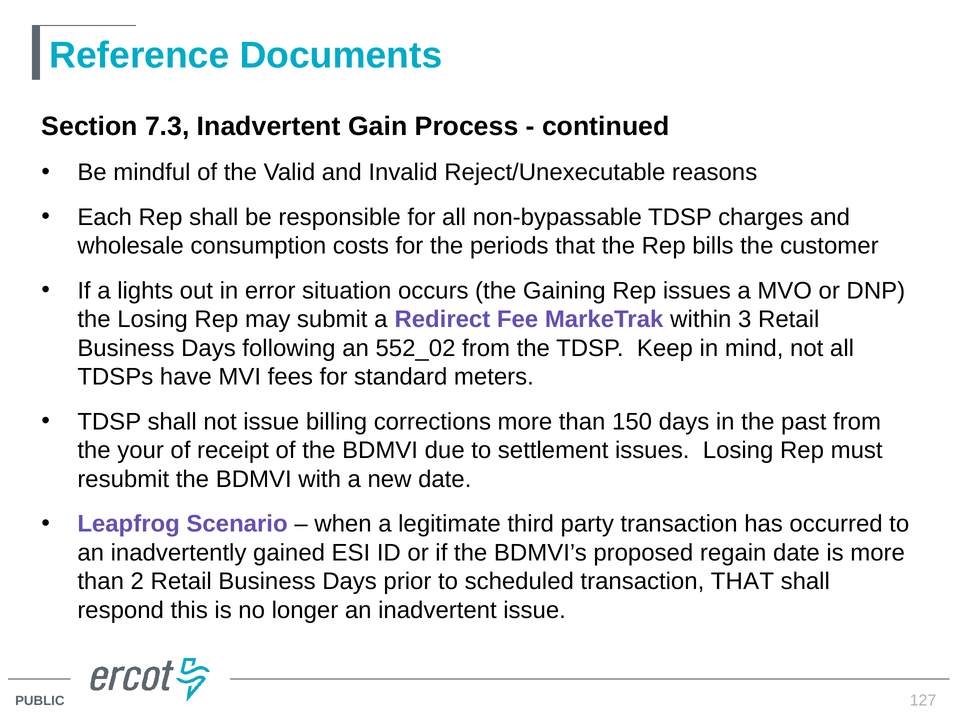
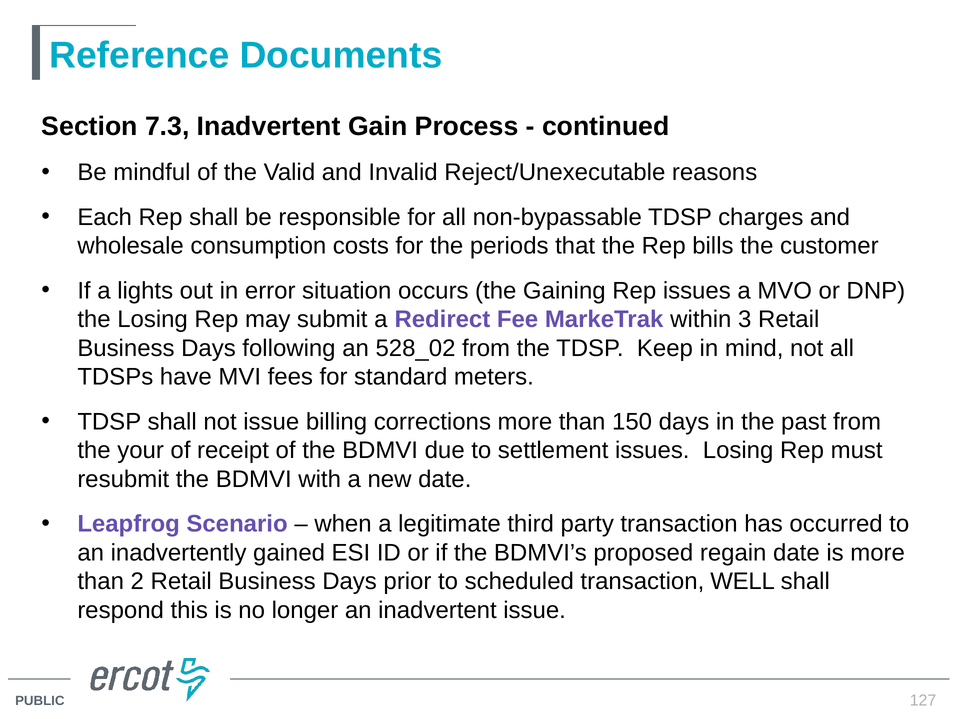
552_02: 552_02 -> 528_02 (415, 348)
transaction THAT: THAT -> WELL (743, 582)
